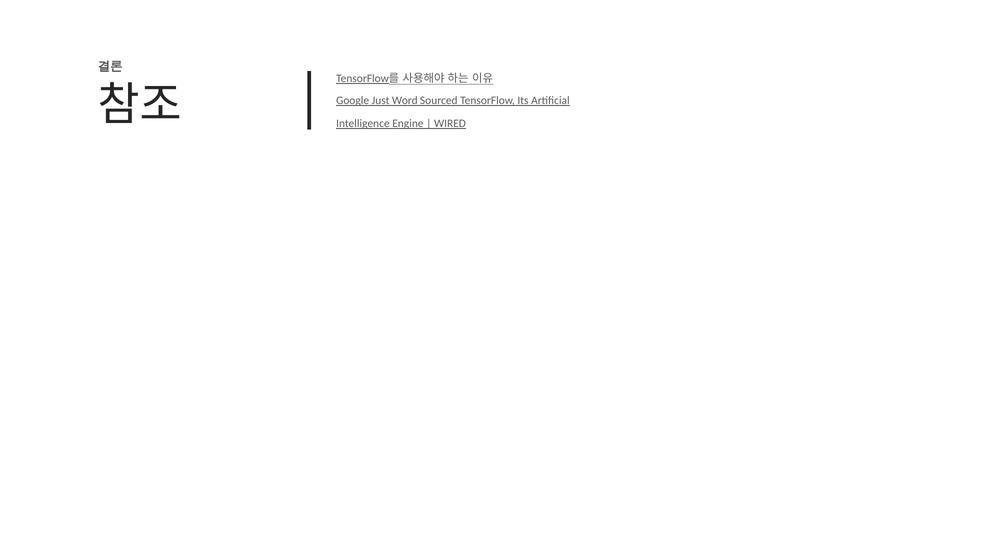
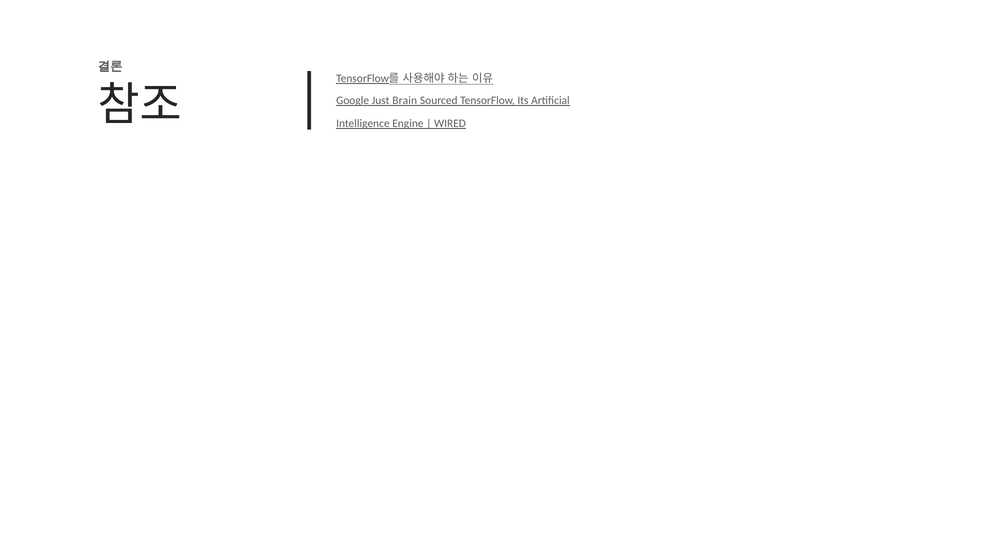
Word: Word -> Brain (405, 101)
